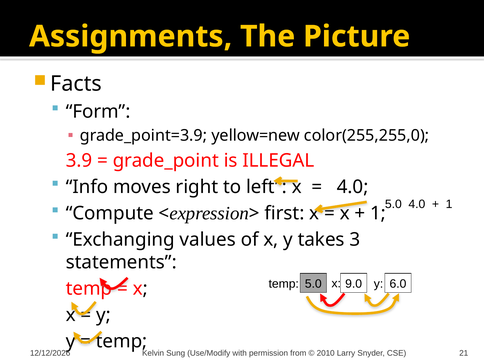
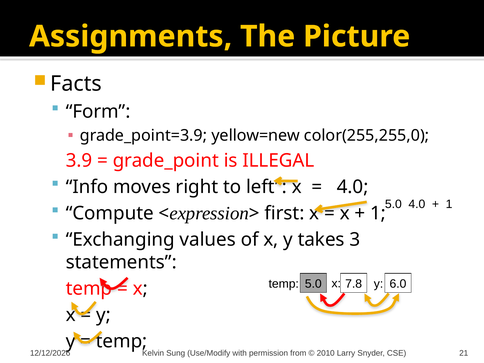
9.0: 9.0 -> 7.8 (354, 284)
